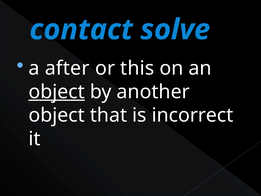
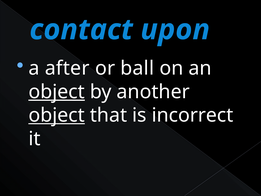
solve: solve -> upon (175, 30)
this: this -> ball (137, 68)
object underline: none -> present (57, 115)
